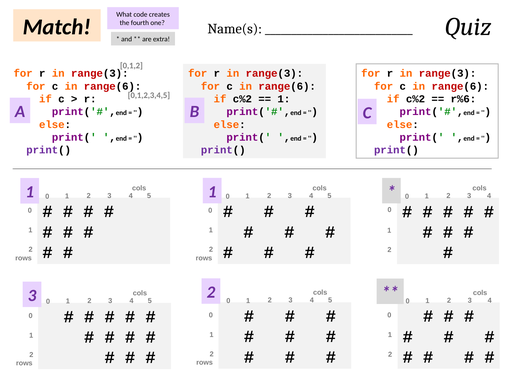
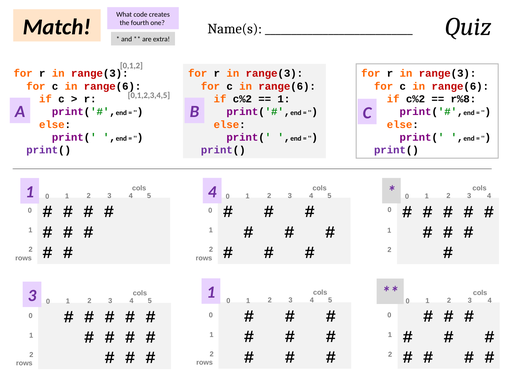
r%6: r%6 -> r%8 (463, 99)
1 1: 1 -> 4 (212, 192)
3 2: 2 -> 1 (211, 293)
